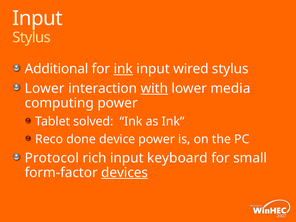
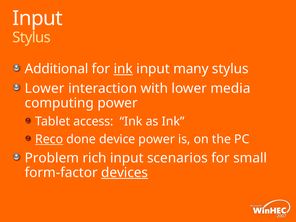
wired: wired -> many (191, 69)
with underline: present -> none (154, 88)
solved: solved -> access (93, 121)
Reco underline: none -> present (49, 139)
Protocol: Protocol -> Problem (52, 158)
keyboard: keyboard -> scenarios (177, 158)
